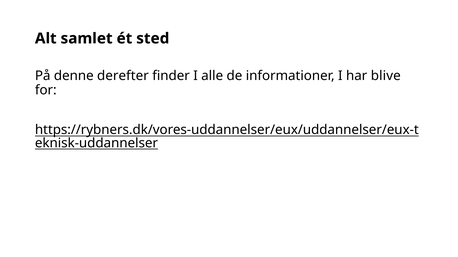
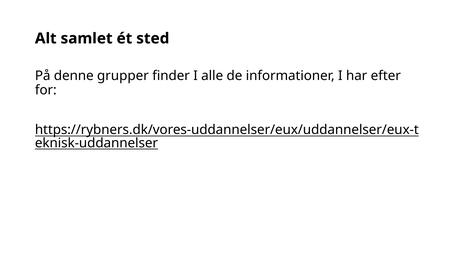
derefter: derefter -> grupper (123, 76)
blive: blive -> efter (386, 76)
